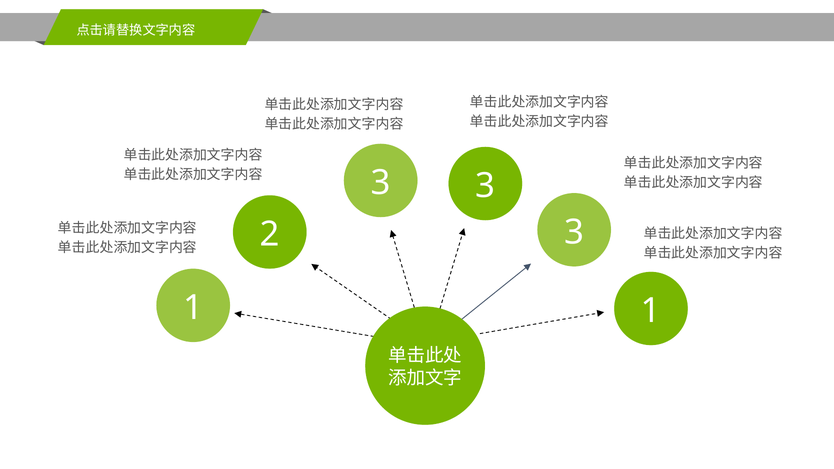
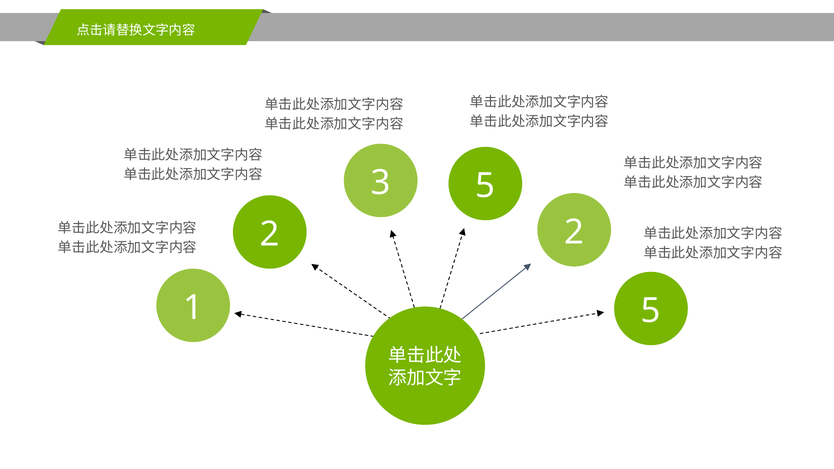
3 3: 3 -> 5 (485, 186)
2 3: 3 -> 2 (574, 232)
1 1: 1 -> 5 (651, 311)
